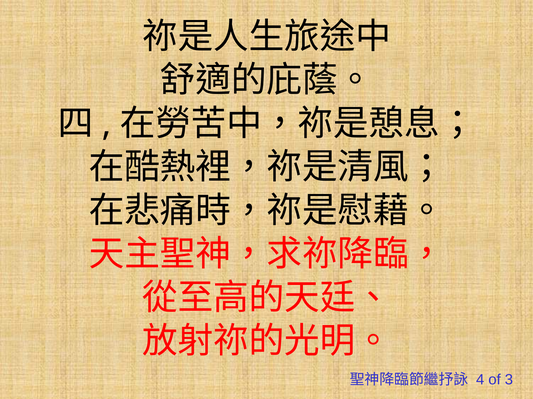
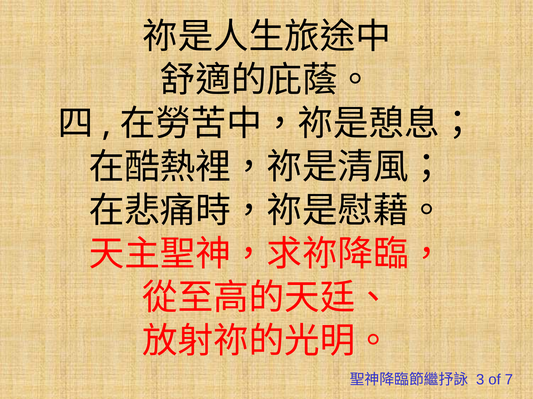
4: 4 -> 3 (480, 380)
3: 3 -> 7 (509, 380)
